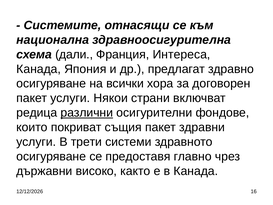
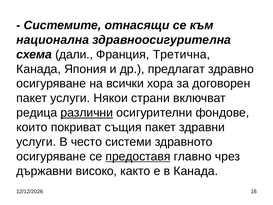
Интереса: Интереса -> Третична (181, 54)
трети: трети -> често (86, 142)
предоставя underline: none -> present (138, 156)
